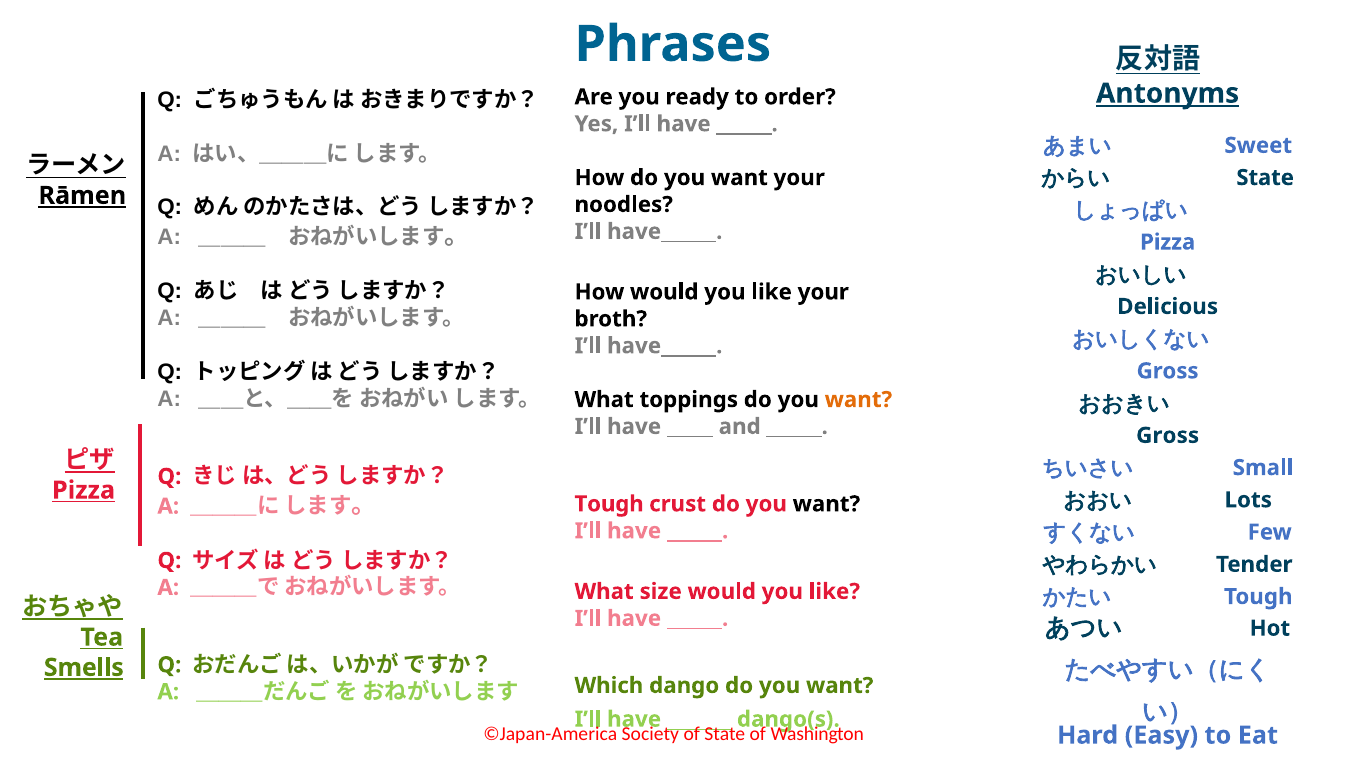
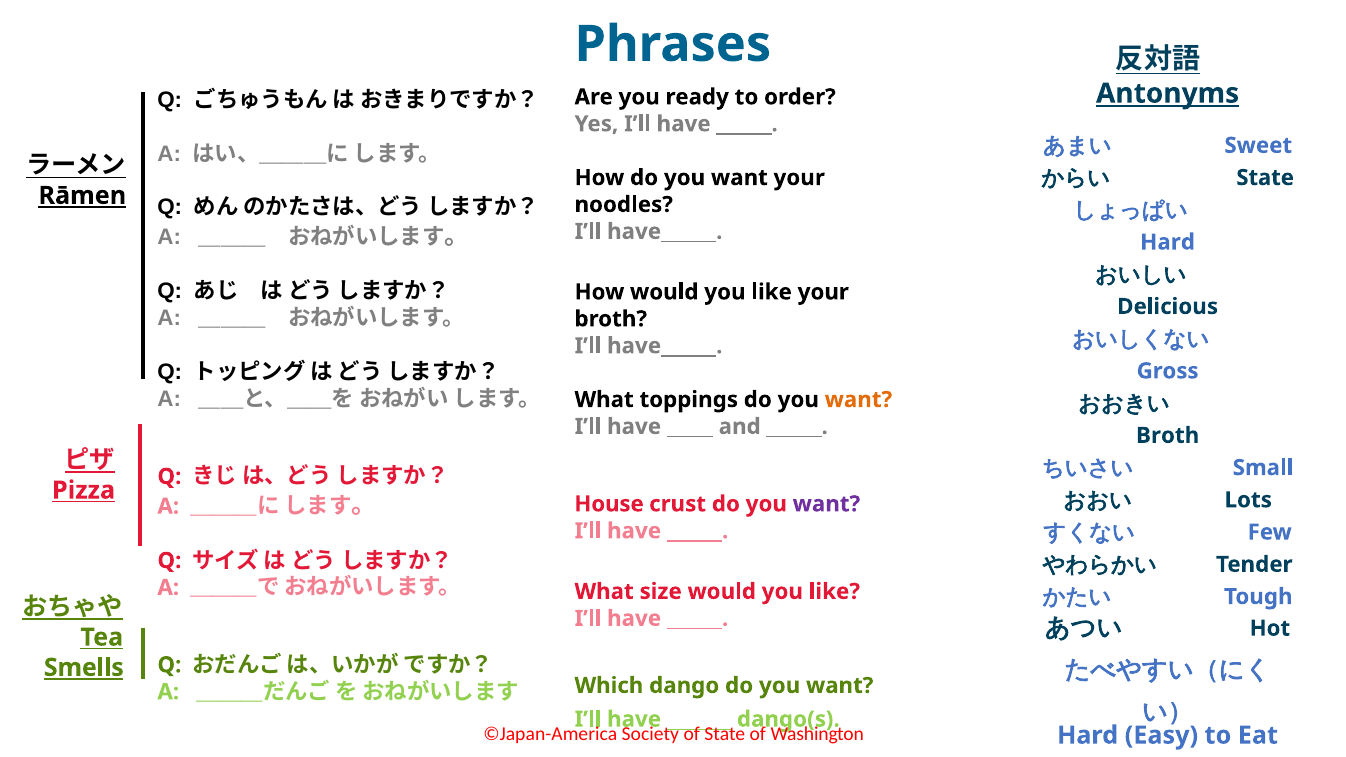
Pizza: Pizza -> Hard (1168, 242)
Gross: Gross -> Broth (1168, 436)
Tough: Tough -> House (609, 504)
want colour: black -> purple (826, 504)
